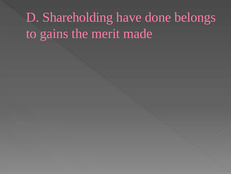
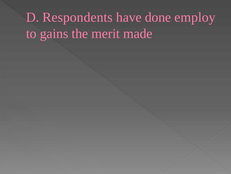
Shareholding: Shareholding -> Respondents (78, 17)
belongs: belongs -> employ (195, 17)
